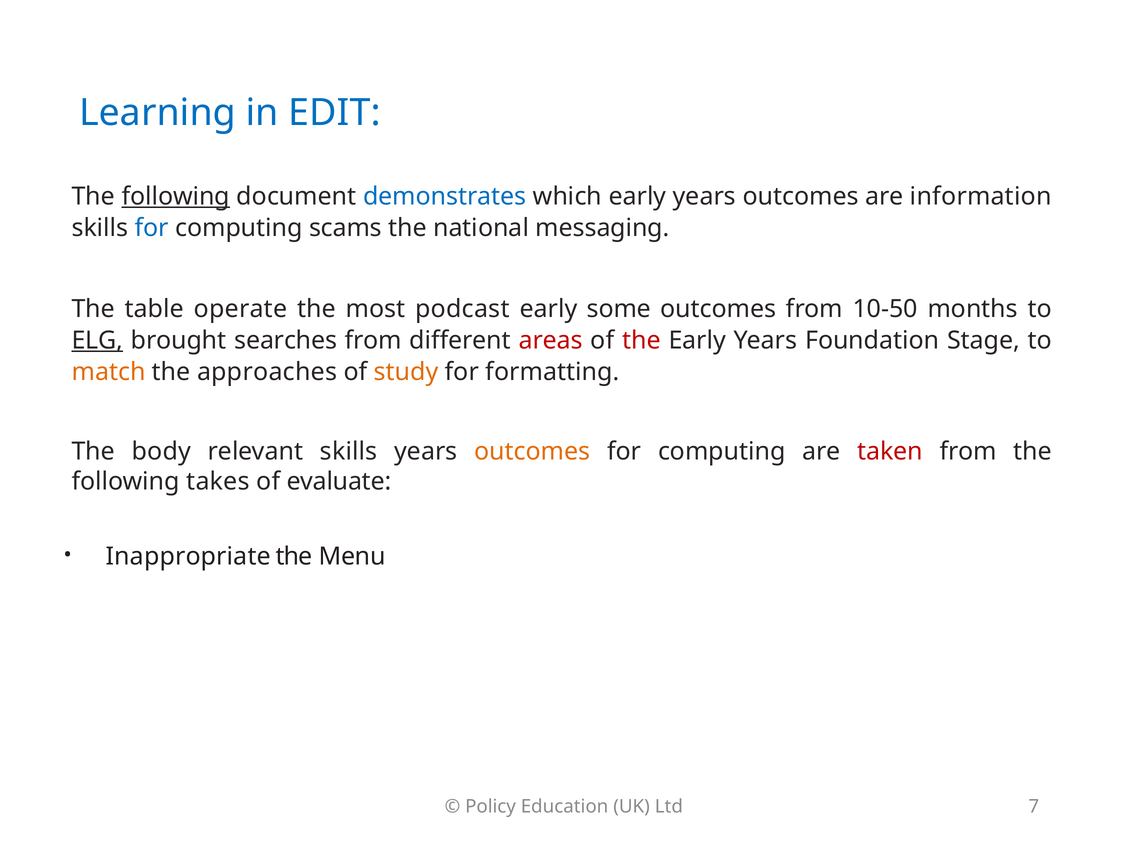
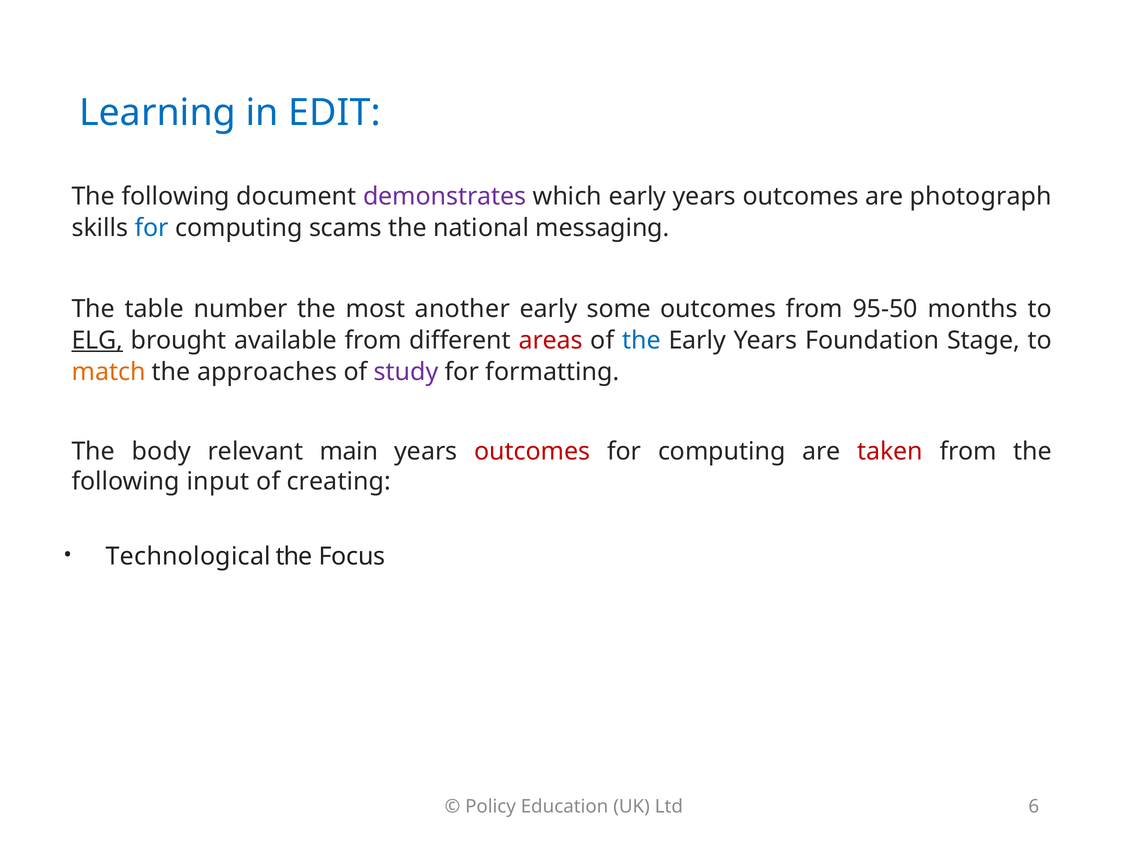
following underline: present -> none (176, 197)
demonstrates colour: blue -> purple (445, 197)
information: information -> photograph (981, 197)
operate: operate -> number (241, 309)
podcast: podcast -> another (462, 309)
10-50: 10-50 -> 95-50 (885, 309)
searches: searches -> available (286, 341)
the colour: red -> blue (641, 341)
study colour: orange -> purple (406, 372)
relevant skills: skills -> main (349, 452)
outcomes colour: orange -> red (532, 452)
takes: takes -> input (218, 482)
evaluate: evaluate -> creating (339, 482)
Inappropriate: Inappropriate -> Technological (188, 556)
Menu: Menu -> Focus (352, 556)
7: 7 -> 6 (1034, 806)
